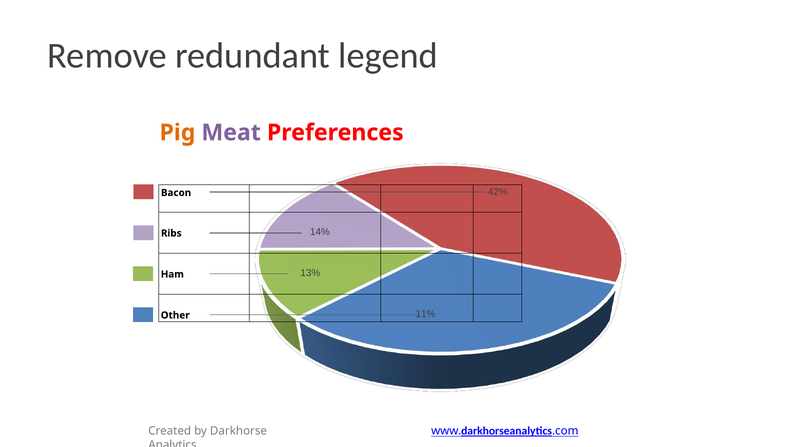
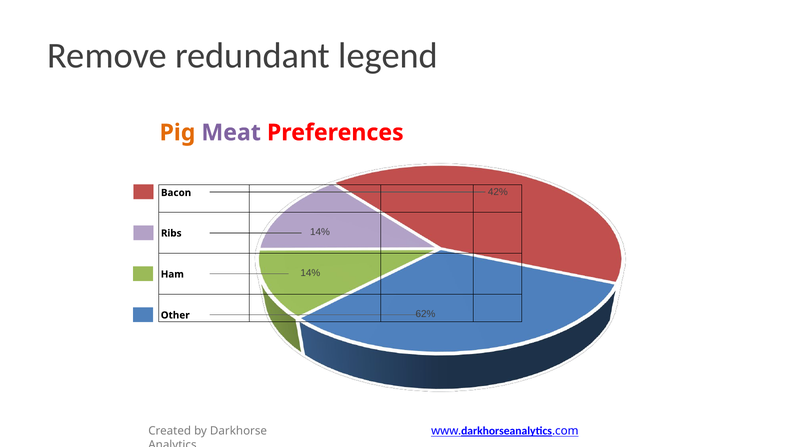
Ham 13%: 13% -> 14% (310, 273)
11%: 11% -> 62% (425, 314)
